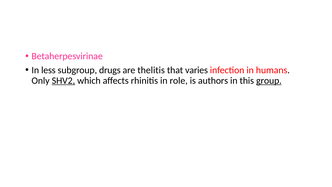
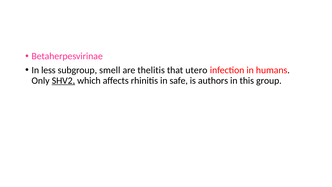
drugs: drugs -> smell (110, 70)
varies: varies -> utero (196, 70)
role: role -> safe (179, 81)
group underline: present -> none (269, 81)
